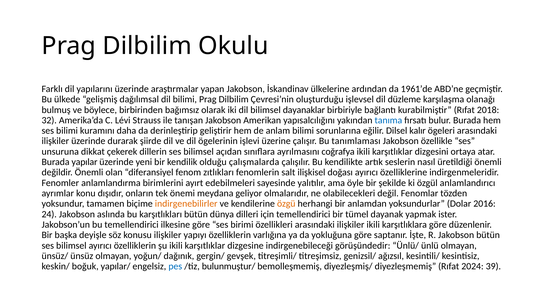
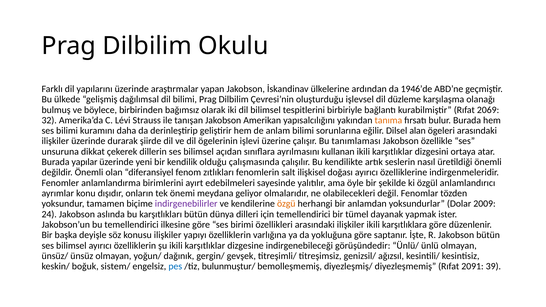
1961’de: 1961’de -> 1946’de (416, 89)
dayanaklar: dayanaklar -> tespitlerini (304, 110)
2018: 2018 -> 2069 (488, 110)
tanıma colour: blue -> orange (388, 120)
kalır: kalır -> alan (418, 131)
coğrafya: coğrafya -> kullanan (338, 152)
çalışmalarda: çalışmalarda -> çalışmasında (254, 162)
indirgenebilirler colour: orange -> purple (186, 204)
2016: 2016 -> 2009 (484, 204)
yapılar/: yapılar/ -> sistem/ (116, 267)
2024: 2024 -> 2091 (473, 267)
